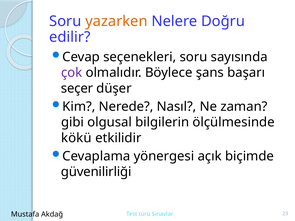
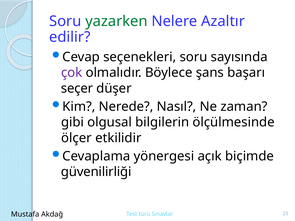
yazarken colour: orange -> green (116, 21)
Doğru: Doğru -> Azaltır (223, 21)
kökü: kökü -> ölçer (76, 138)
